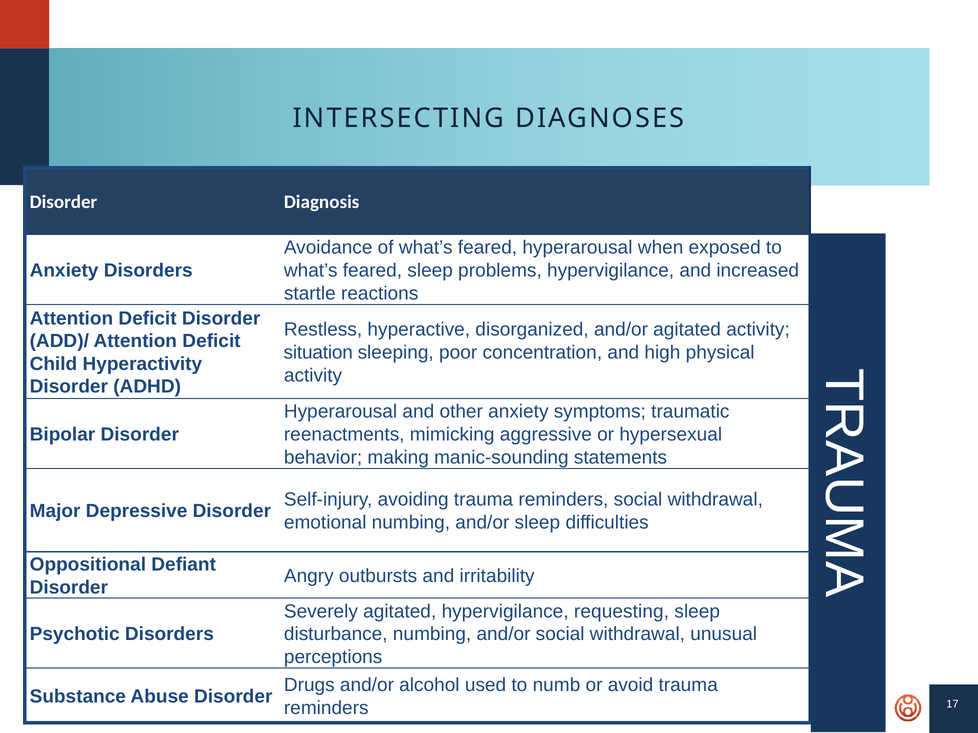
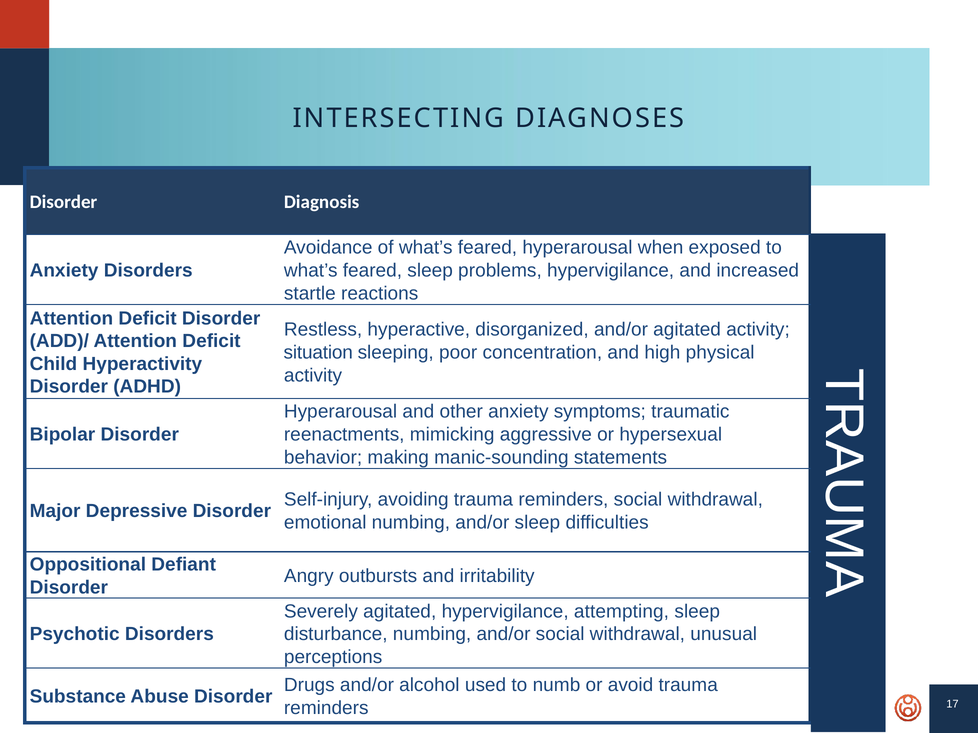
requesting: requesting -> attempting (621, 612)
